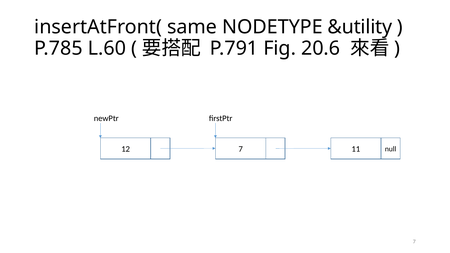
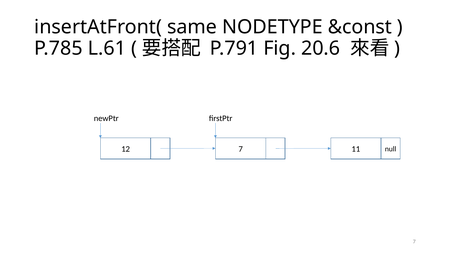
&utility: &utility -> &const (360, 27)
L.60: L.60 -> L.61 (107, 48)
